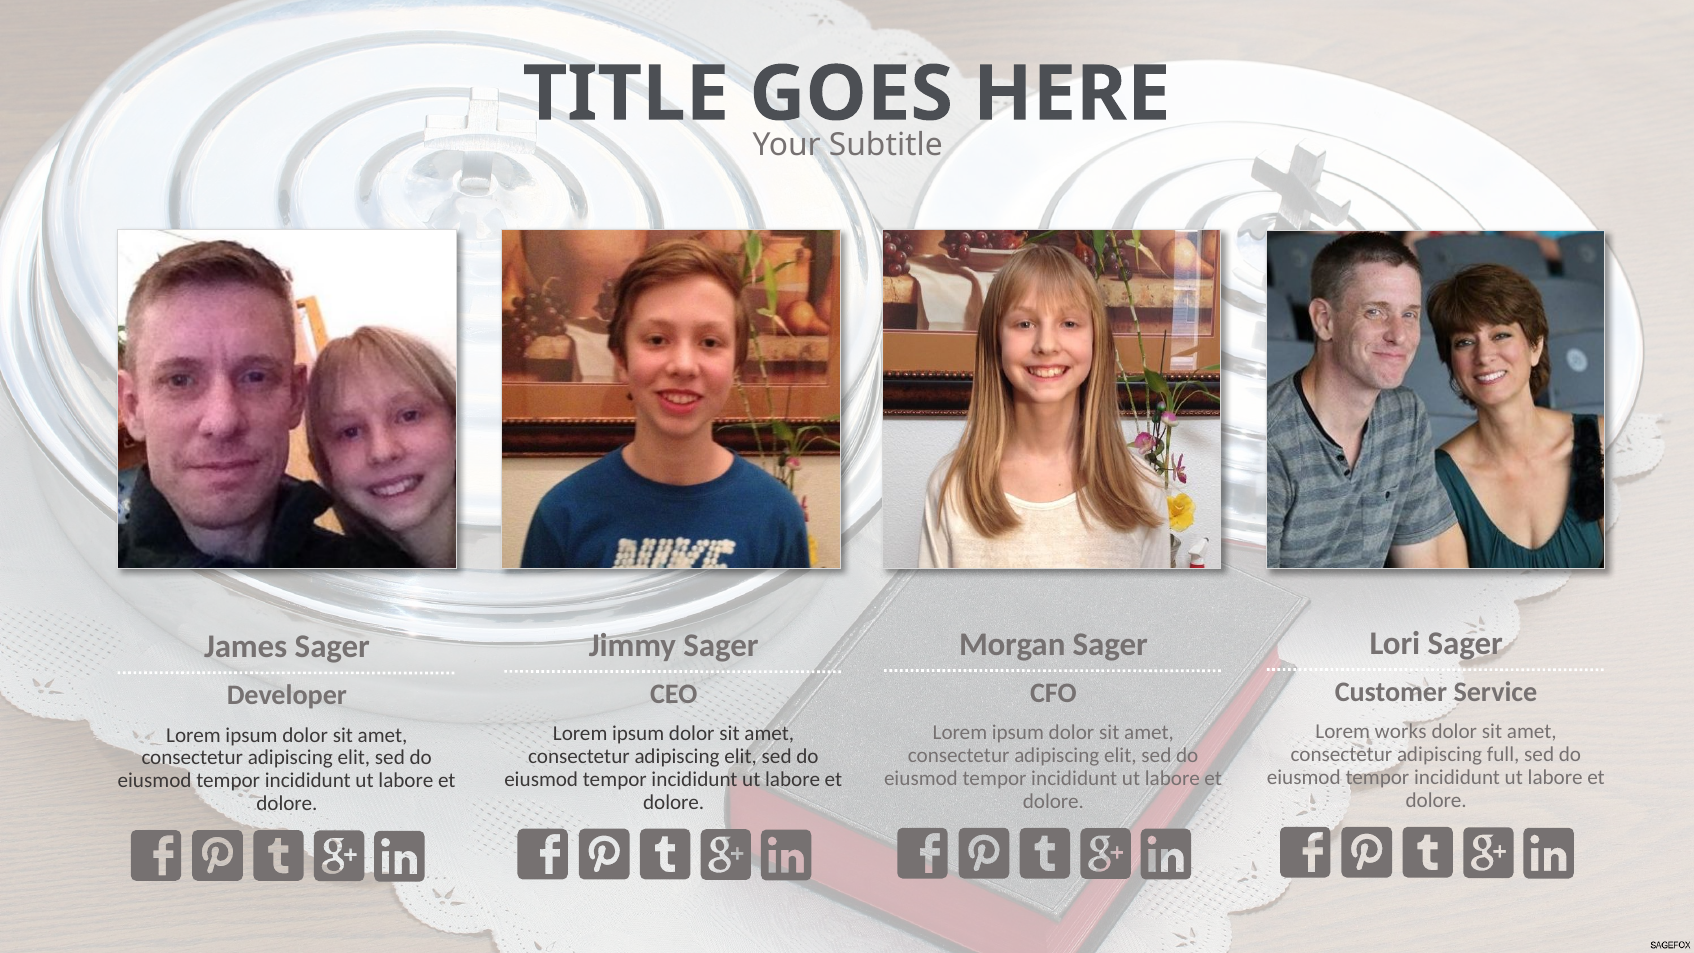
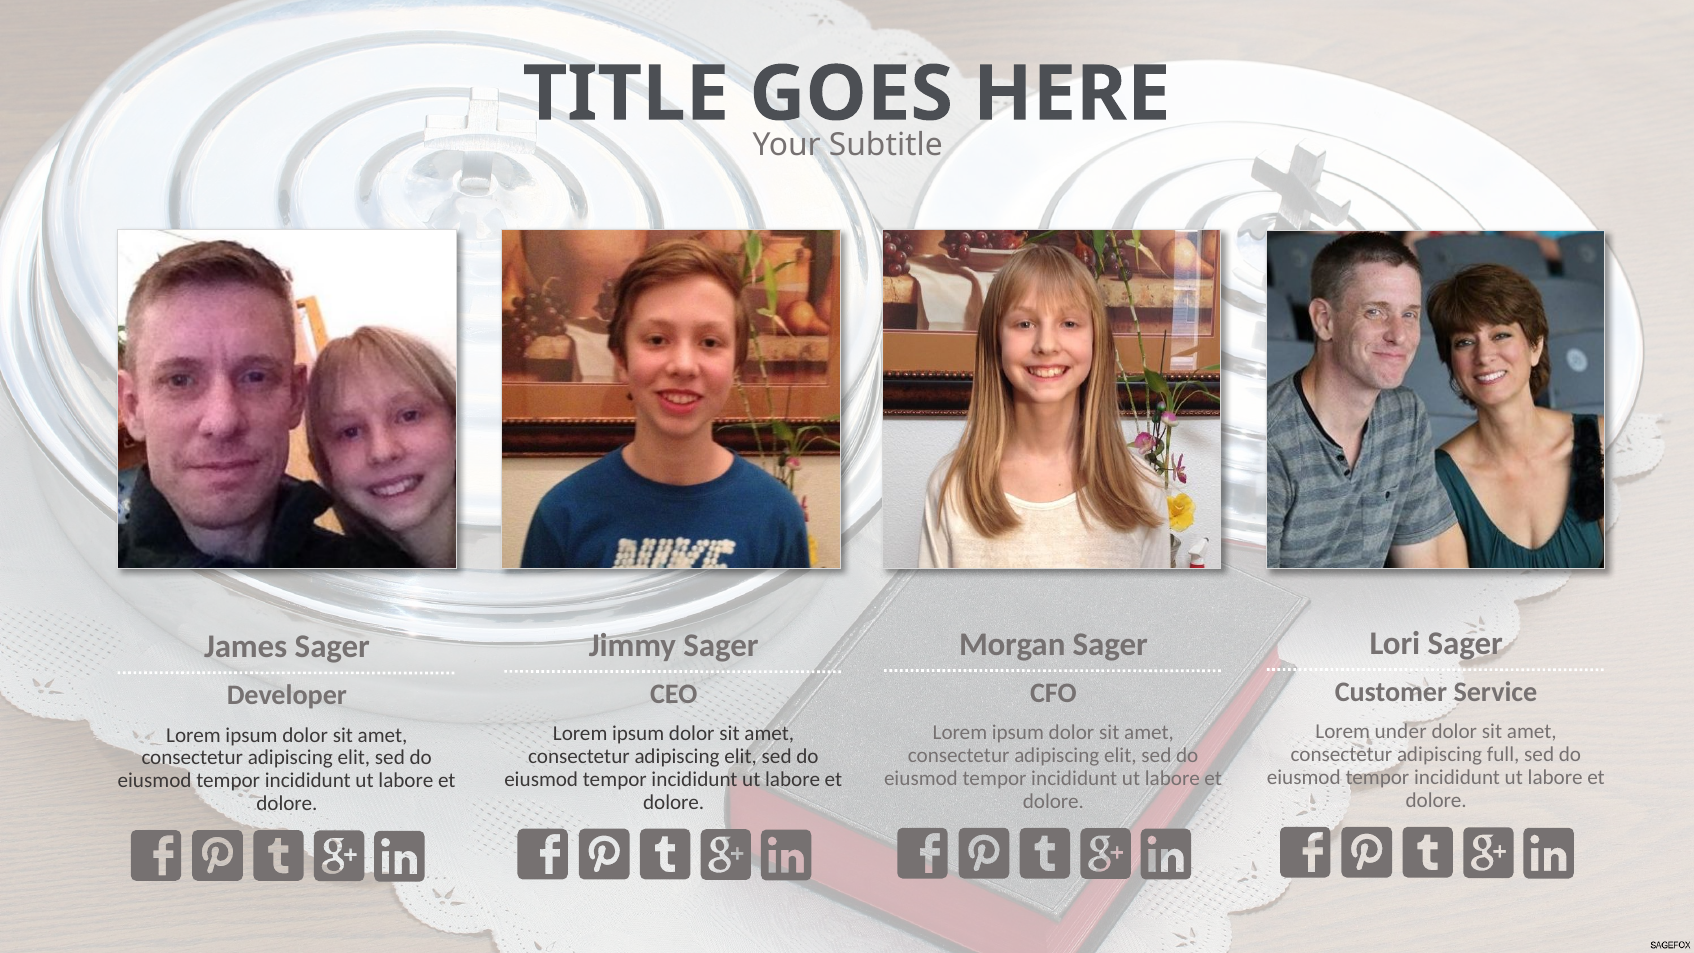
works: works -> under (1401, 732)
